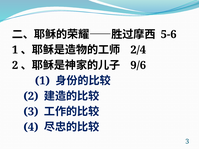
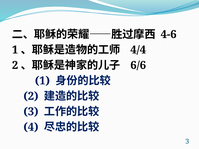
5-6: 5-6 -> 4-6 (169, 34)
2/4: 2/4 -> 4/4 (138, 50)
9/6: 9/6 -> 6/6 (138, 65)
